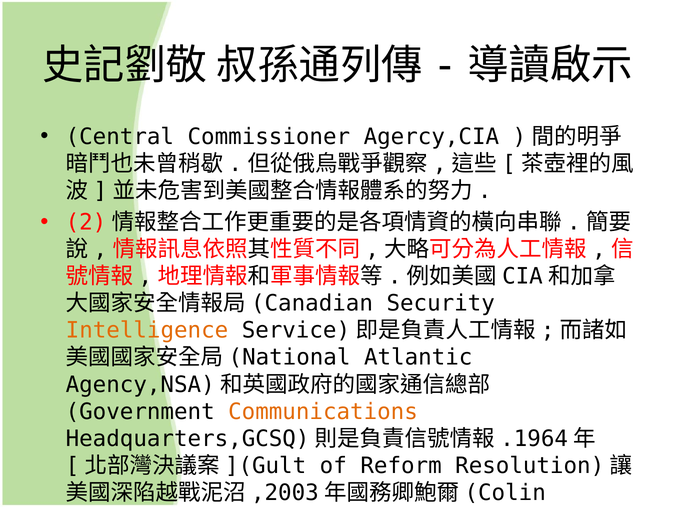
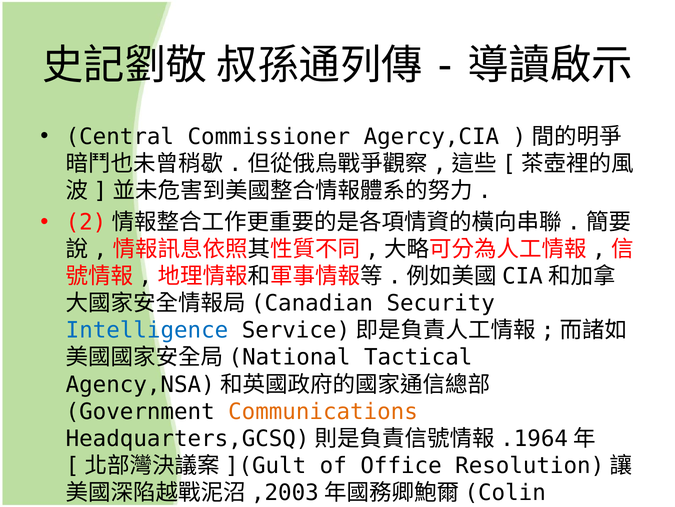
Intelligence colour: orange -> blue (147, 330)
Atlantic: Atlantic -> Tactical (418, 357)
Reform: Reform -> Office (401, 465)
